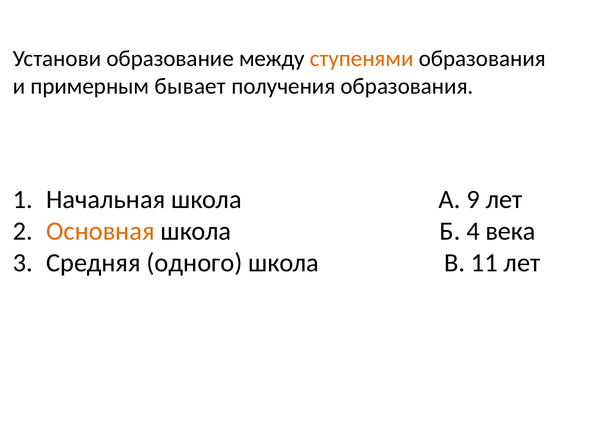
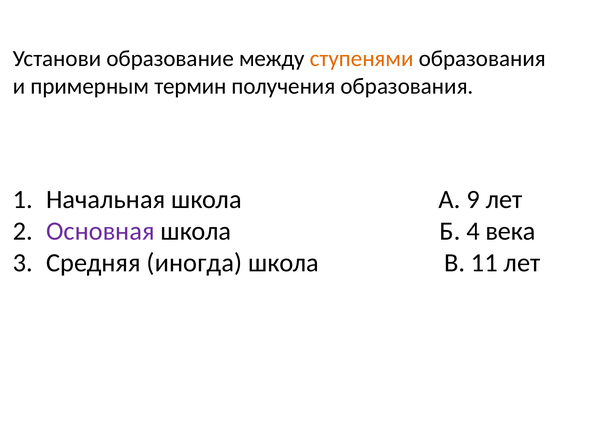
бывает: бывает -> термин (190, 86)
Основная colour: orange -> purple (100, 231)
одного: одного -> иногда (194, 263)
